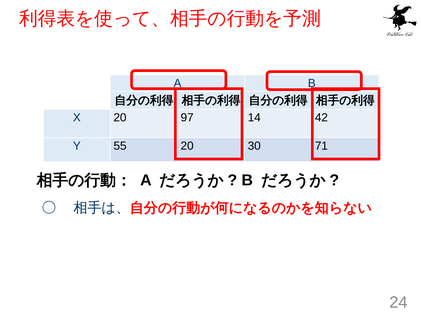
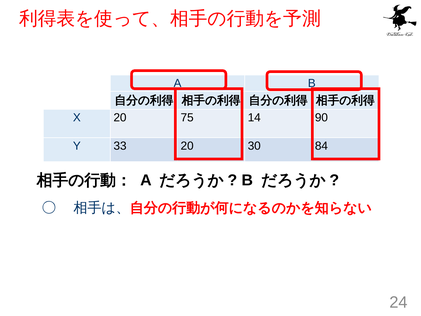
97: 97 -> 75 (187, 117)
42: 42 -> 90 (321, 117)
55: 55 -> 33 (120, 146)
71: 71 -> 84 (321, 146)
